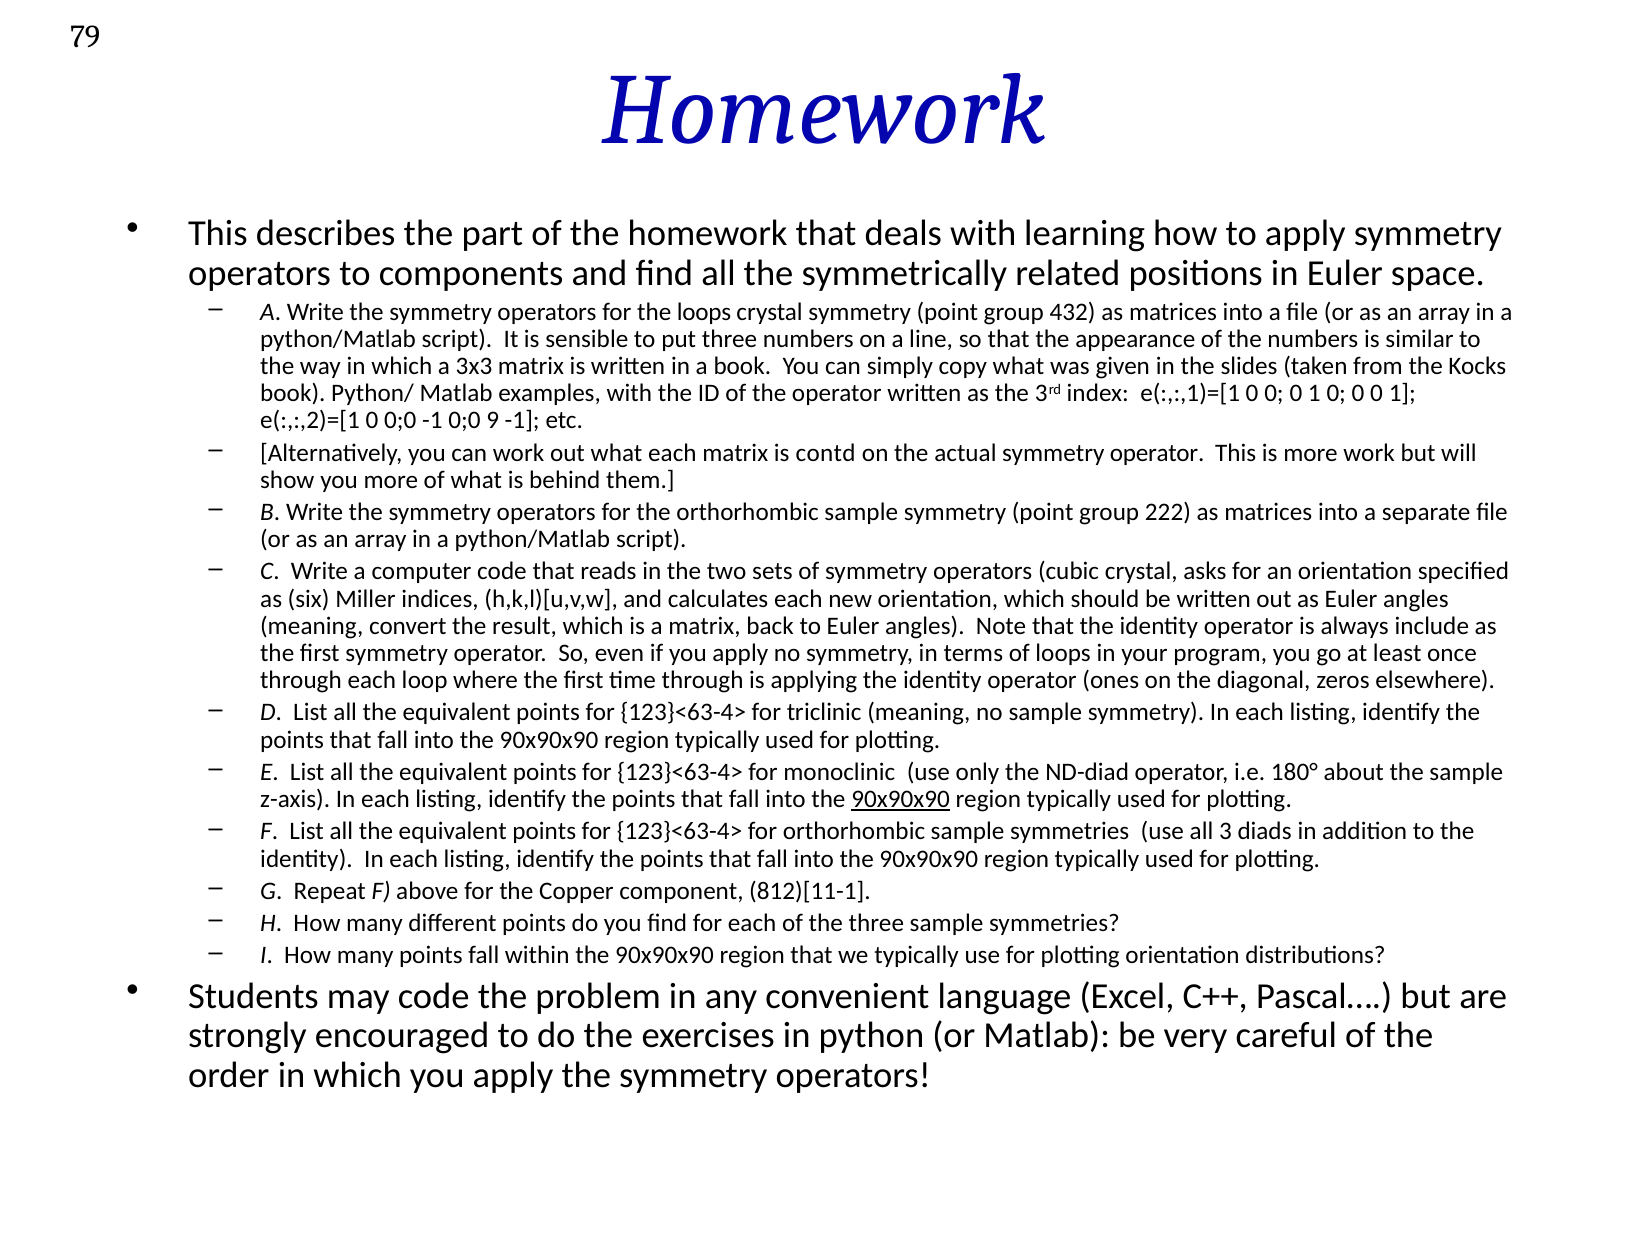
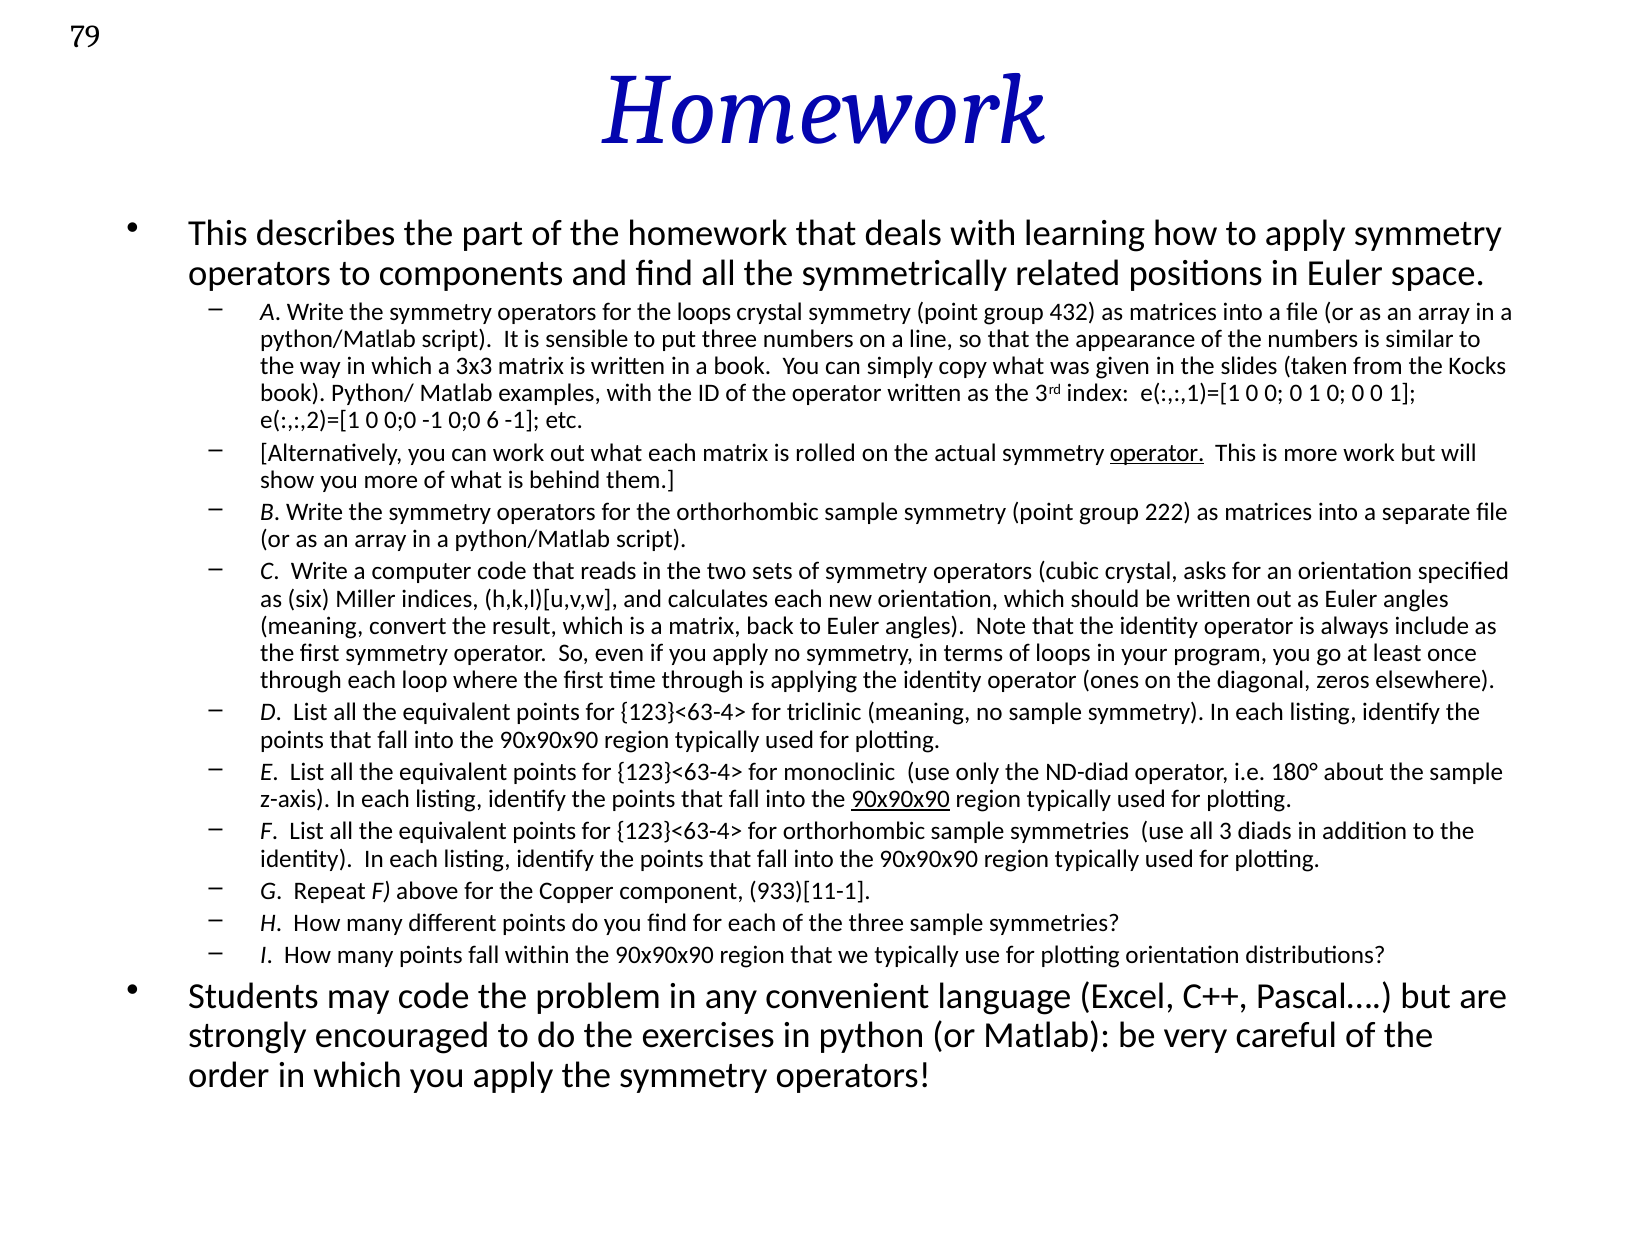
9: 9 -> 6 (493, 421)
contd: contd -> rolled (826, 453)
operator underline: none -> present (1157, 453)
812)[11-1: 812)[11-1 -> 933)[11-1 (810, 891)
